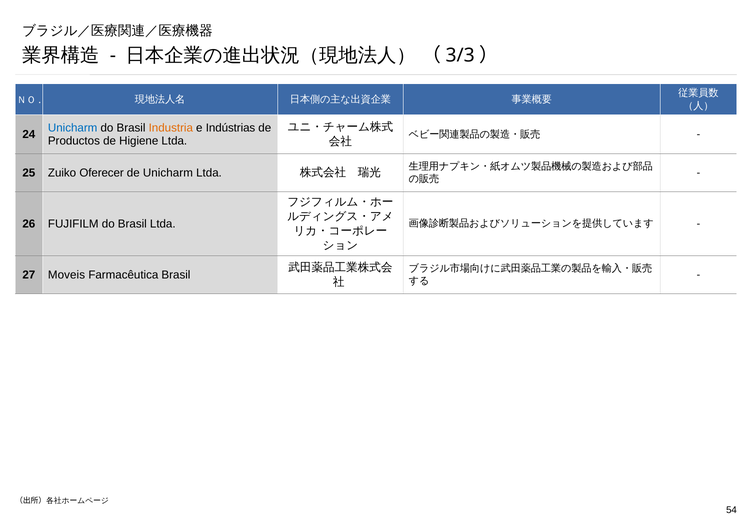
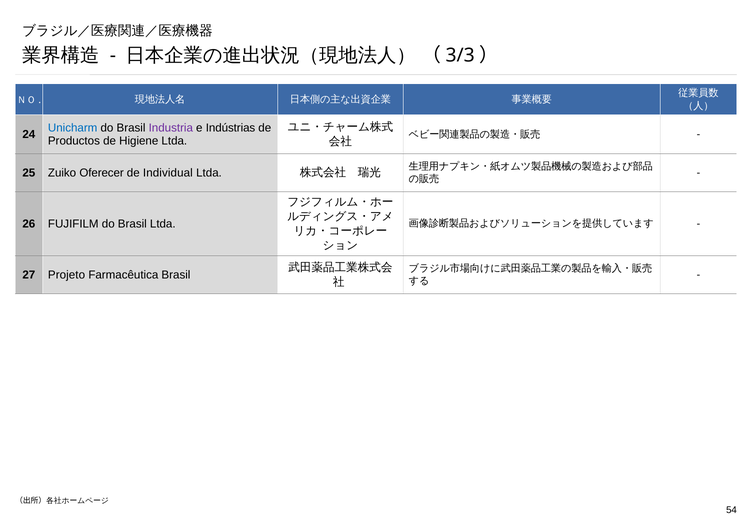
Industria colour: orange -> purple (171, 128)
de Unicharm: Unicharm -> Individual (168, 173)
Moveis: Moveis -> Projeto (67, 275)
